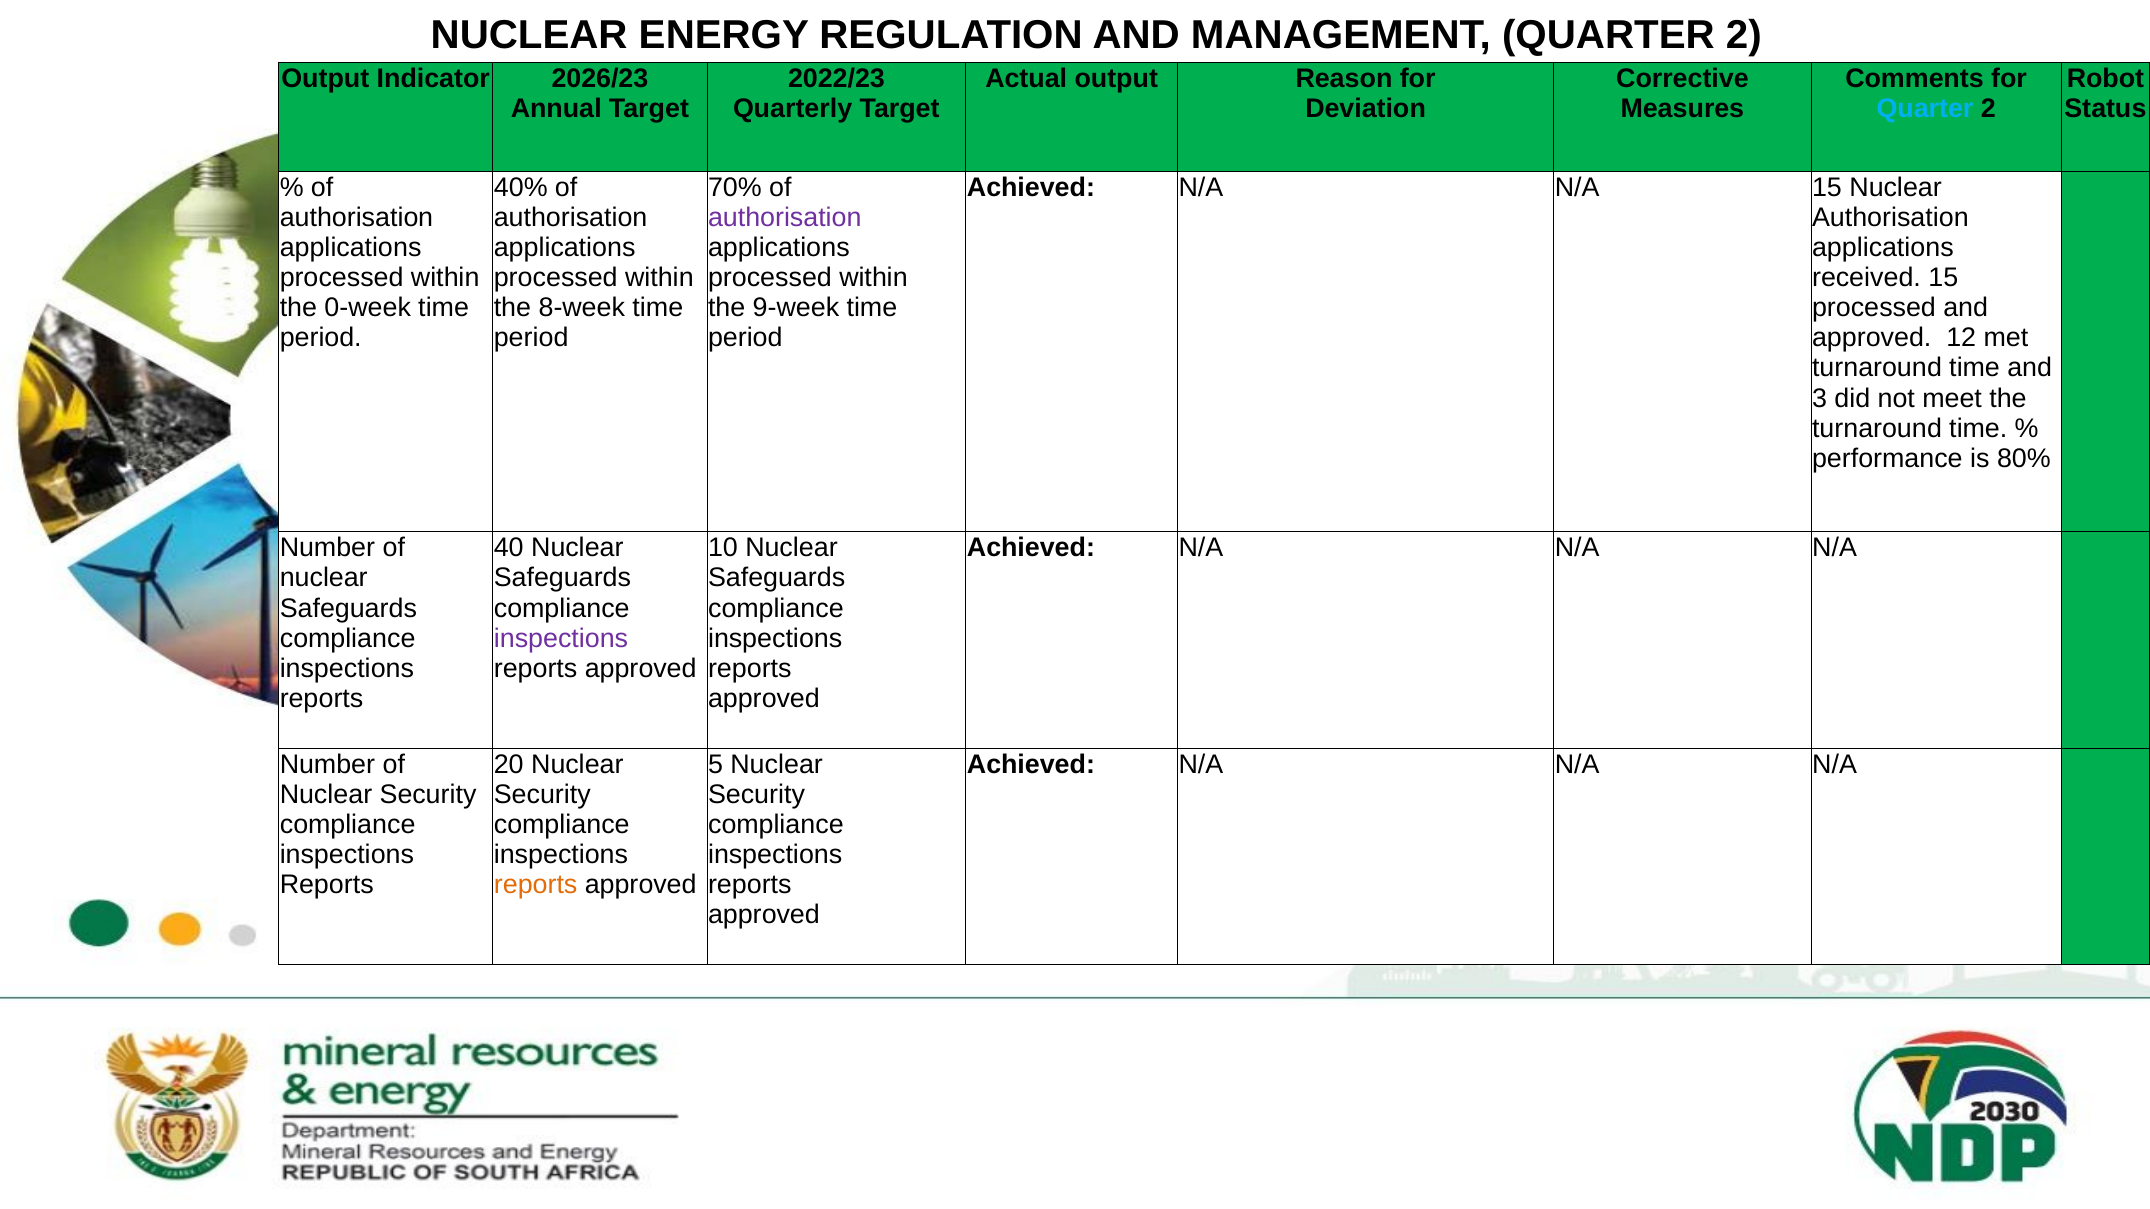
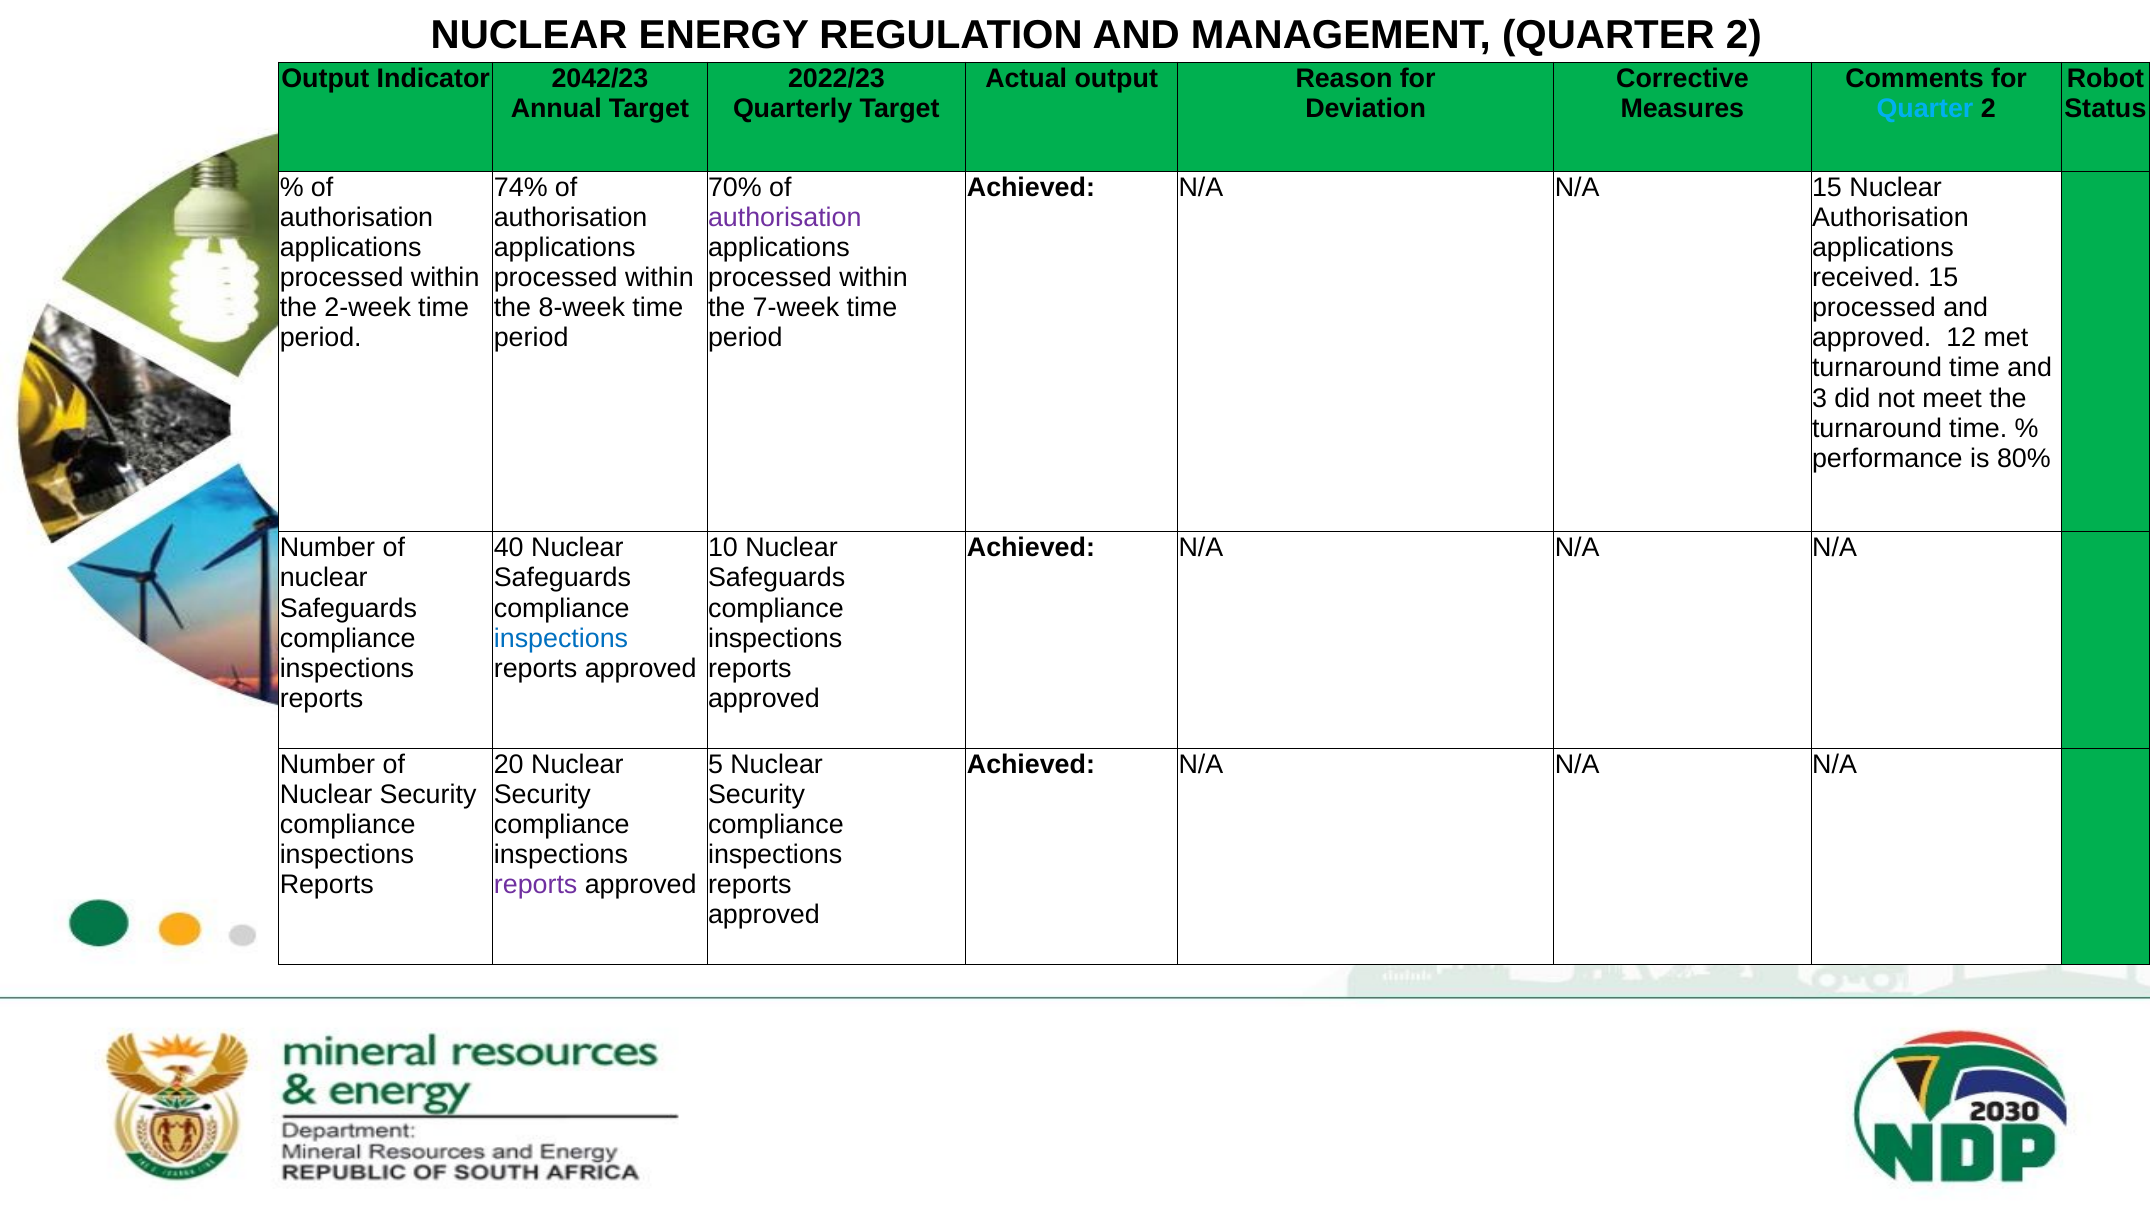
2026/23: 2026/23 -> 2042/23 (600, 79)
40%: 40% -> 74% (521, 188)
0-week: 0-week -> 2-week (368, 308)
9-week: 9-week -> 7-week (796, 308)
inspections colour: purple -> blue (561, 638)
reports colour: orange -> purple (536, 885)
